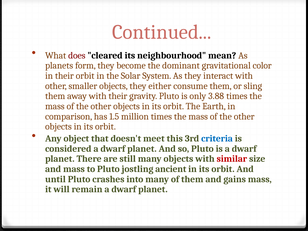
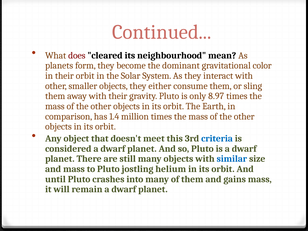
3.88: 3.88 -> 8.97 (216, 96)
1.5: 1.5 -> 1.4 (114, 116)
similar colour: red -> blue (232, 159)
ancient: ancient -> helium (171, 169)
